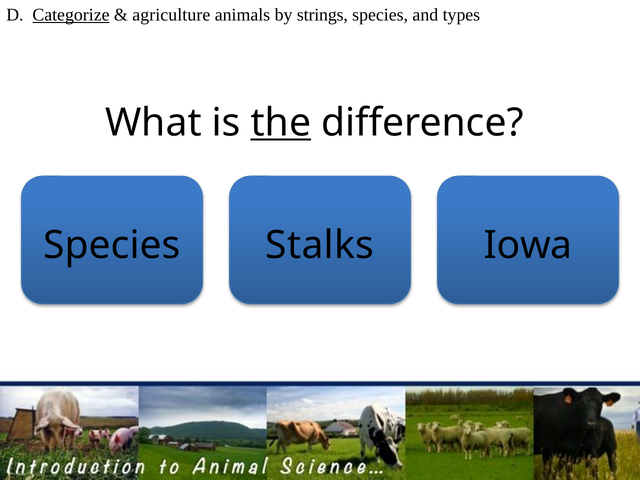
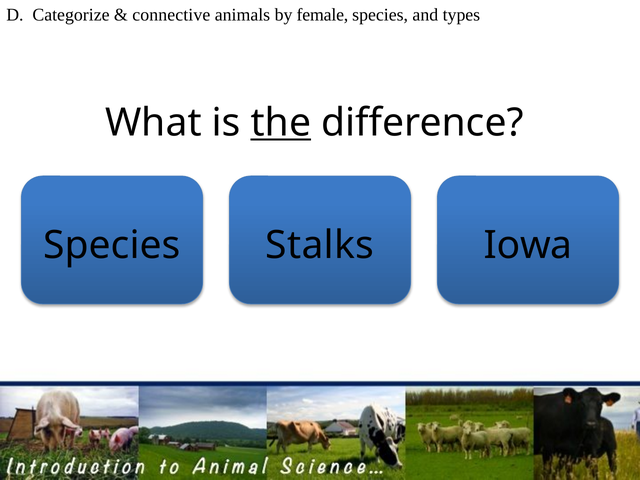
Categorize underline: present -> none (71, 15)
agriculture: agriculture -> connective (171, 15)
strings: strings -> female (322, 15)
